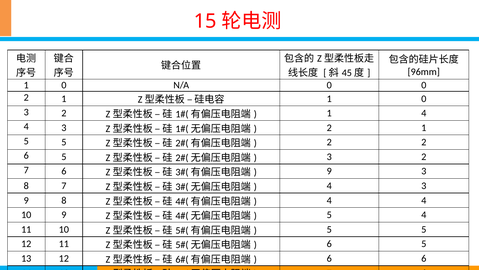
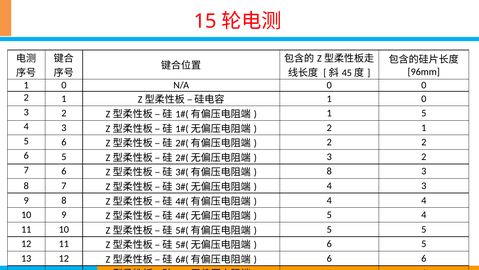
4: 4 -> 5 (424, 113)
5: 5 -> 6 (64, 142)
9: 9 -> 8 (329, 171)
